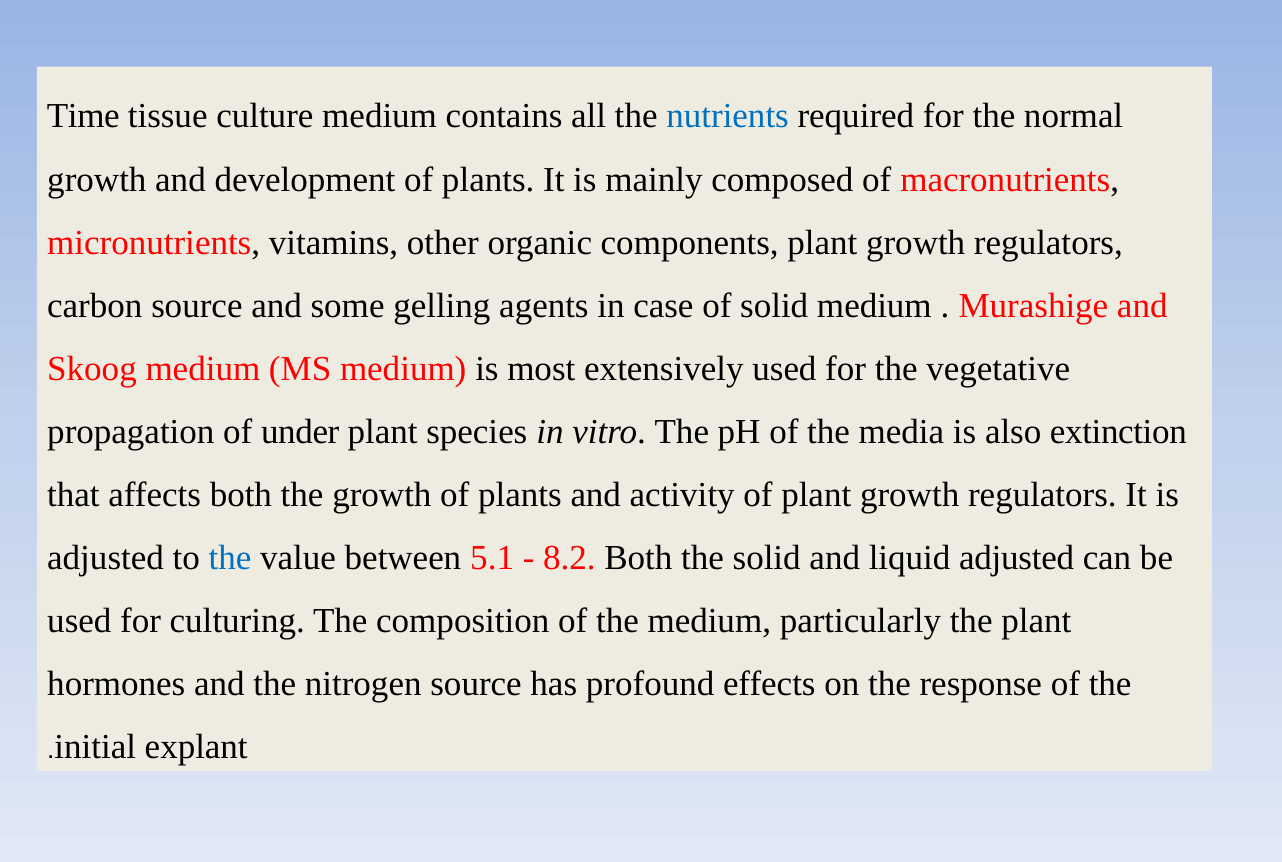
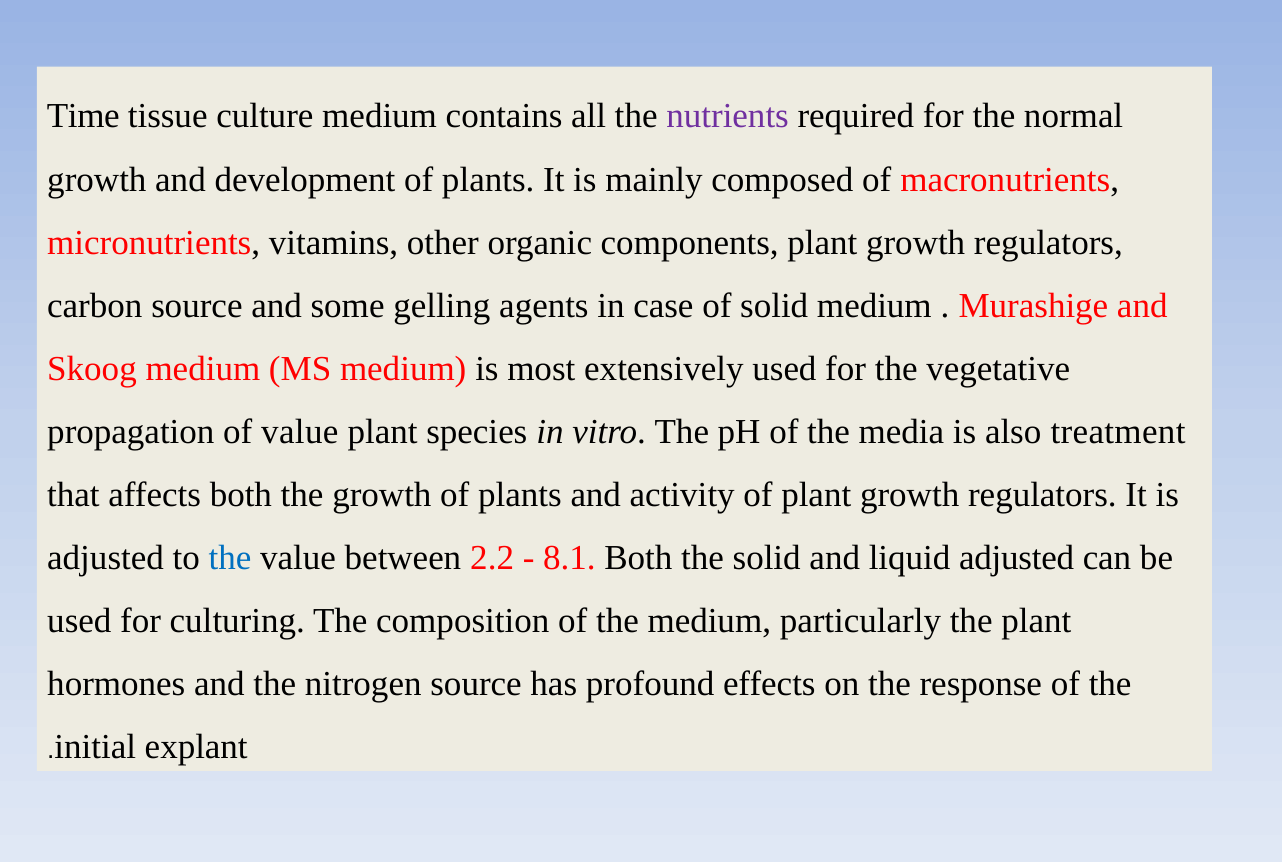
nutrients colour: blue -> purple (728, 116)
of under: under -> value (300, 432)
extinction: extinction -> treatment (1118, 432)
5.1: 5.1 -> 2.2 (492, 558)
8.2: 8.2 -> 8.1 (569, 558)
